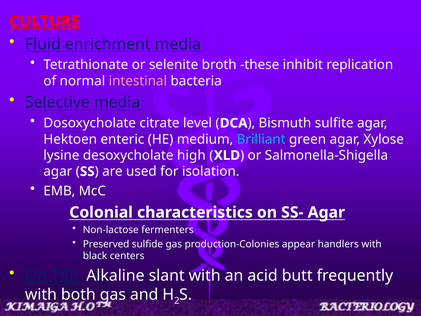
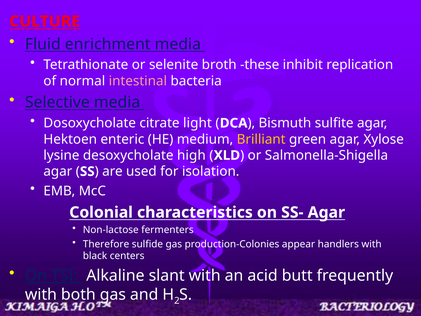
level: level -> light (197, 123)
Brilliant colour: light blue -> yellow (261, 139)
Preserved: Preserved -> Therefore (106, 244)
